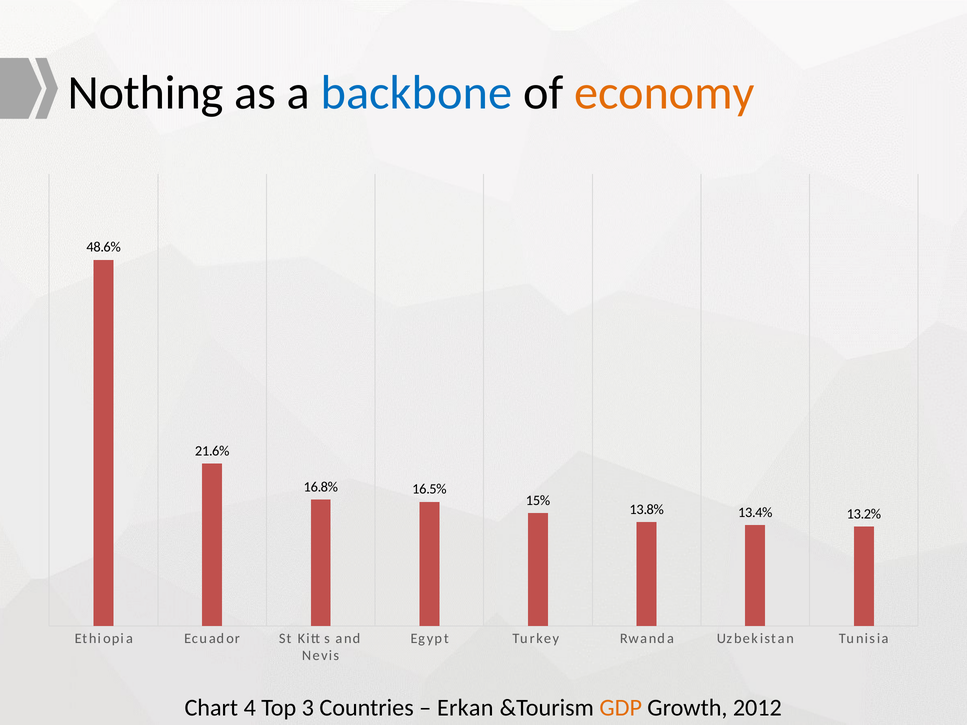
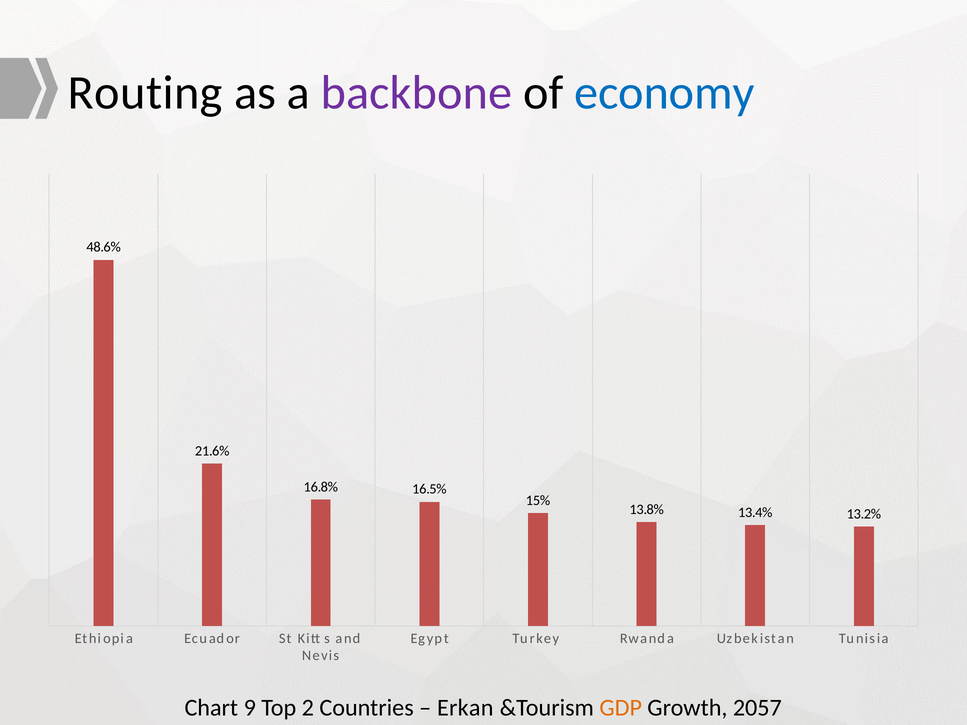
Nothing: Nothing -> Routing (145, 93)
backbone colour: blue -> purple (417, 93)
economy colour: orange -> blue (664, 93)
4: 4 -> 9 (250, 708)
3: 3 -> 2 (308, 708)
2012: 2012 -> 2057 (757, 708)
